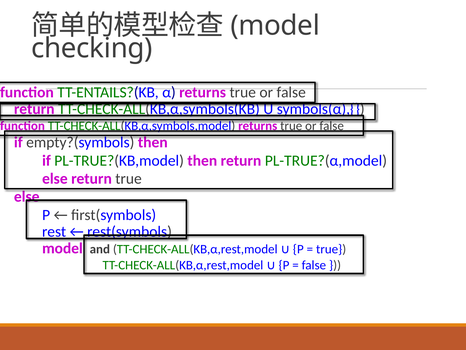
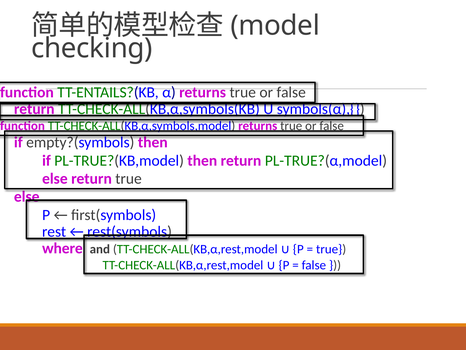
model: model -> where (62, 248)
